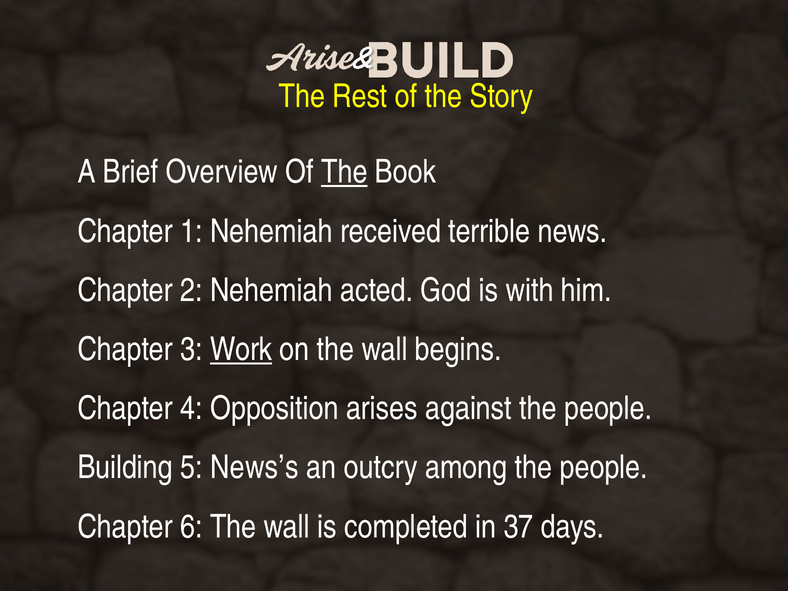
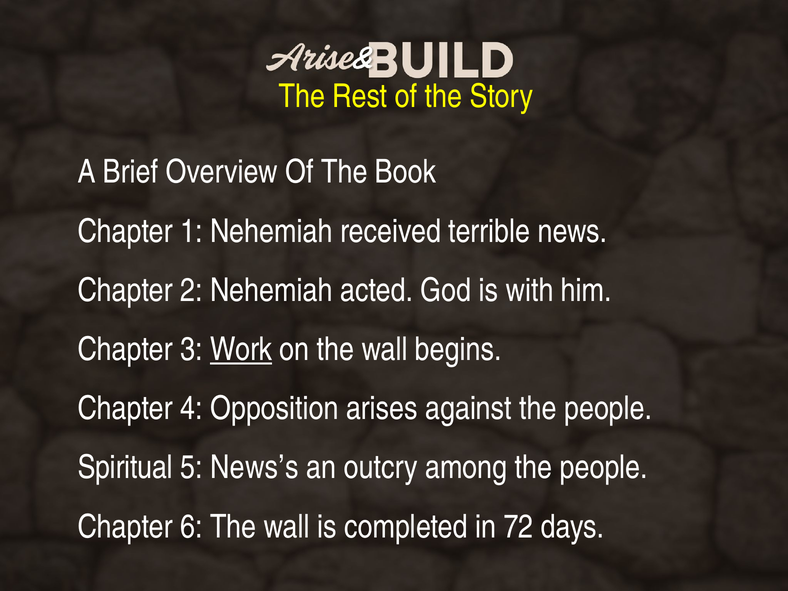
The underline: present -> none (344, 172)
Building: Building -> Spiritual (125, 468)
37: 37 -> 72 (518, 527)
